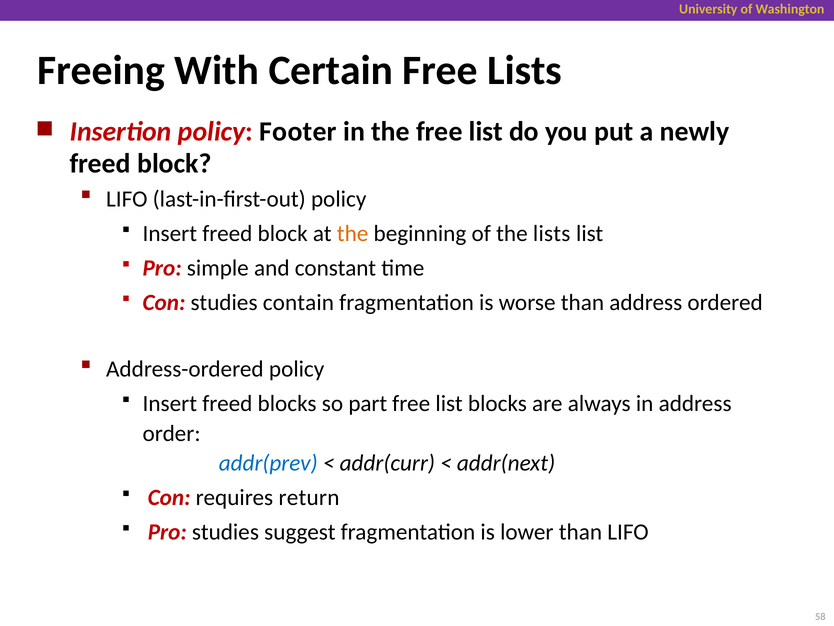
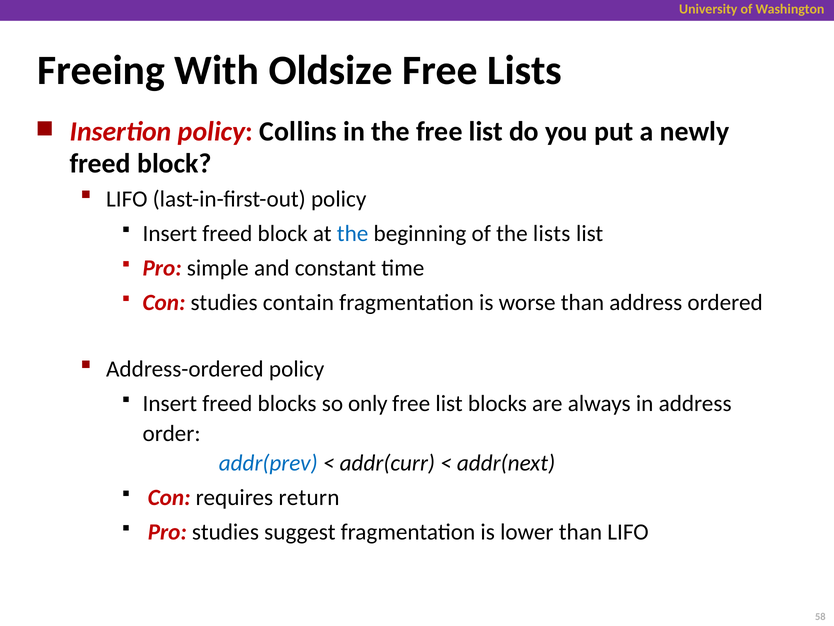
Certain: Certain -> Oldsize (331, 70)
Footer: Footer -> Collins (298, 132)
the colour: orange -> blue (353, 233)
part: part -> only (368, 403)
